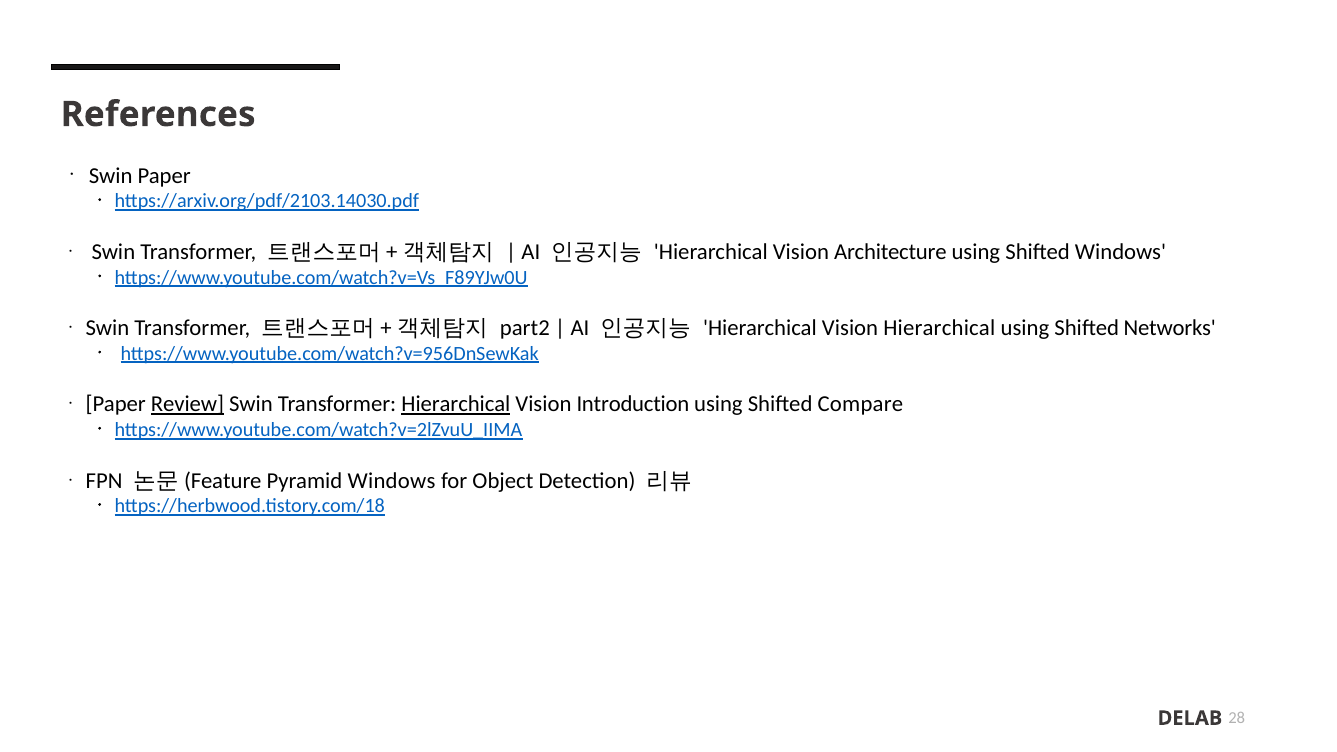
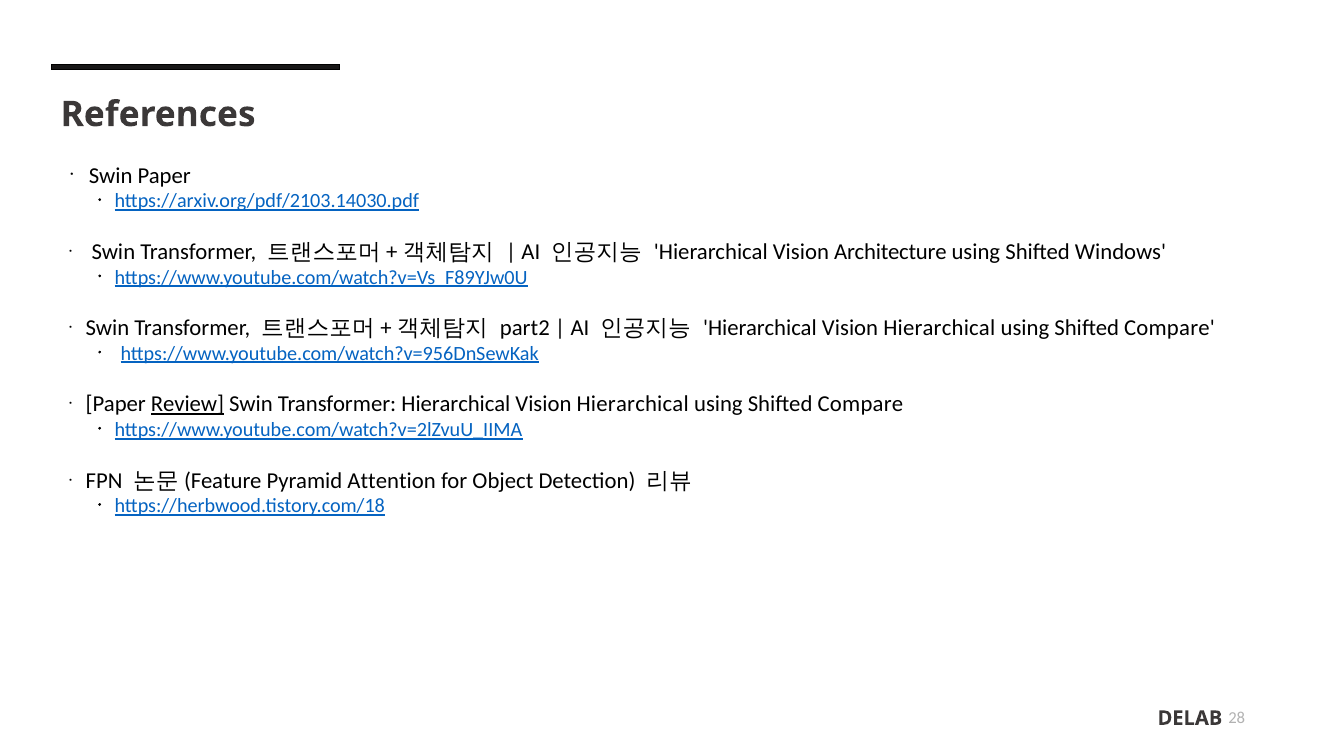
Networks: Networks -> Compare (1170, 328)
Hierarchical underline: present -> none (456, 404)
Introduction: Introduction -> Hierarchical (633, 404)
Pyramid Windows: Windows -> Attention (392, 481)
